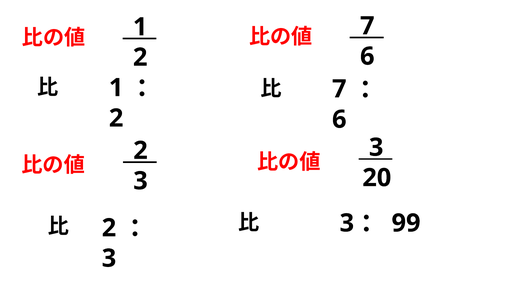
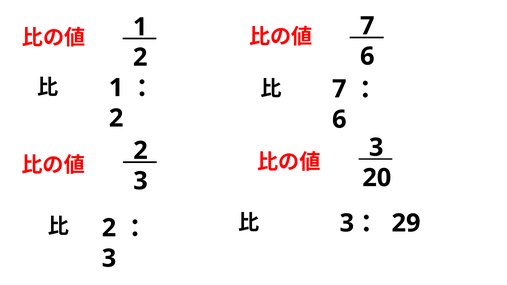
99: 99 -> 29 (406, 223)
